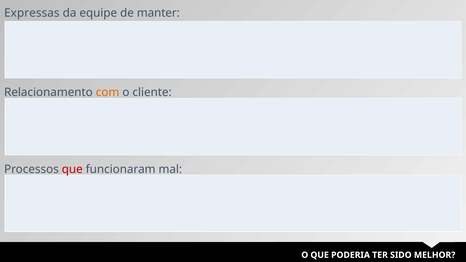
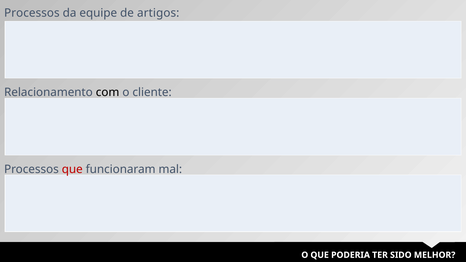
Expressas: Expressas -> Processos (32, 13)
manter: manter -> artigos (158, 13)
com colour: orange -> black (108, 92)
